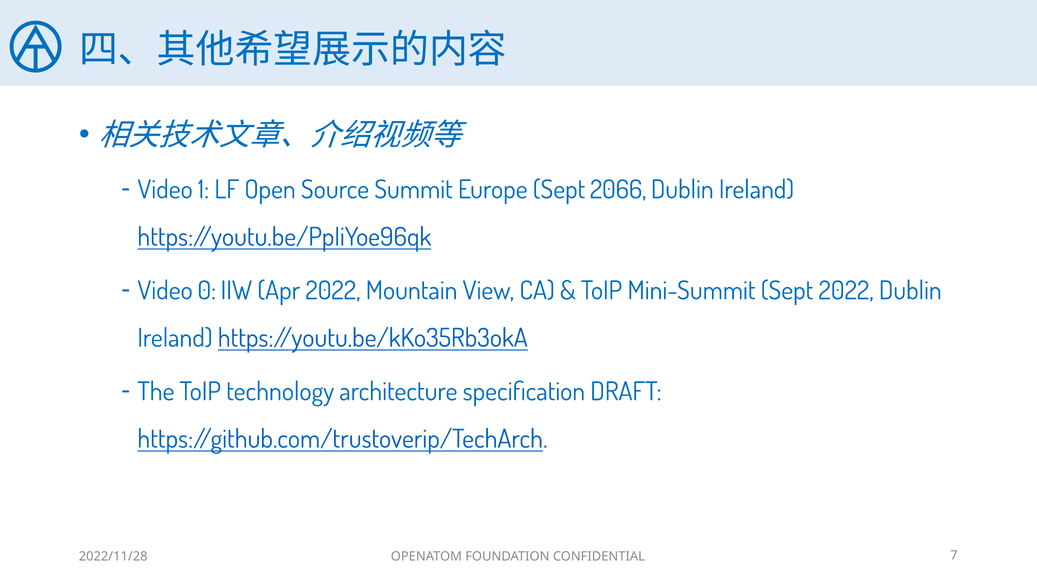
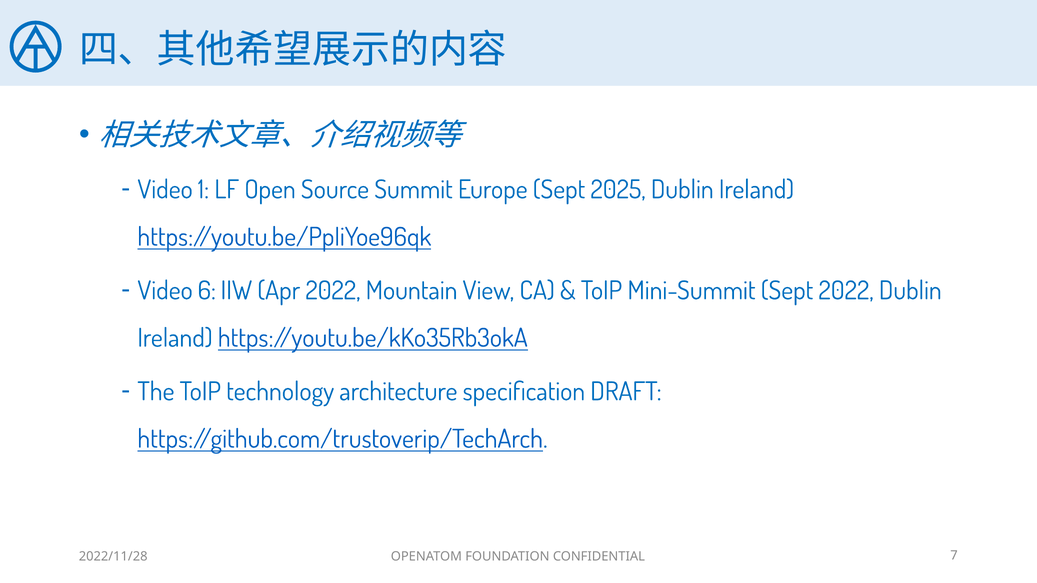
2066: 2066 -> 2025 (618, 190)
0: 0 -> 6 (207, 291)
